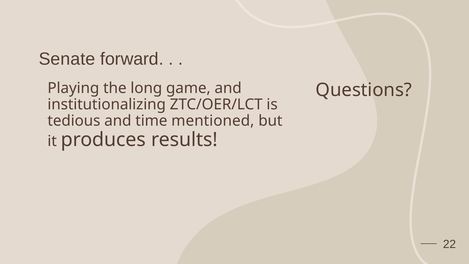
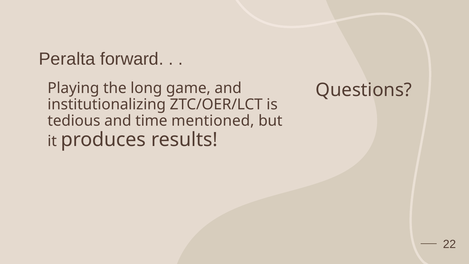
Senate: Senate -> Peralta (67, 59)
